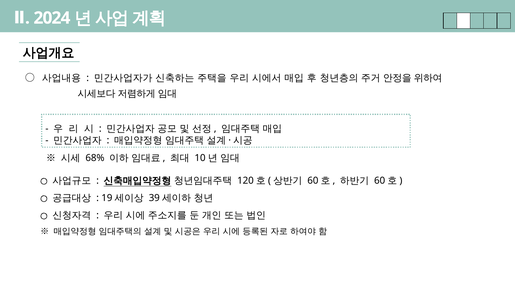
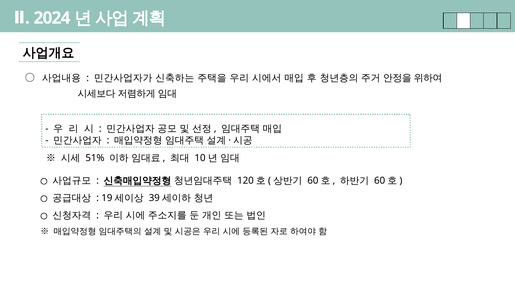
68%: 68% -> 51% (95, 158)
